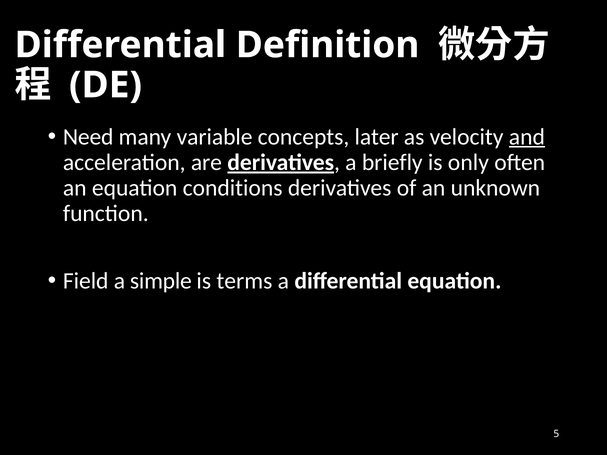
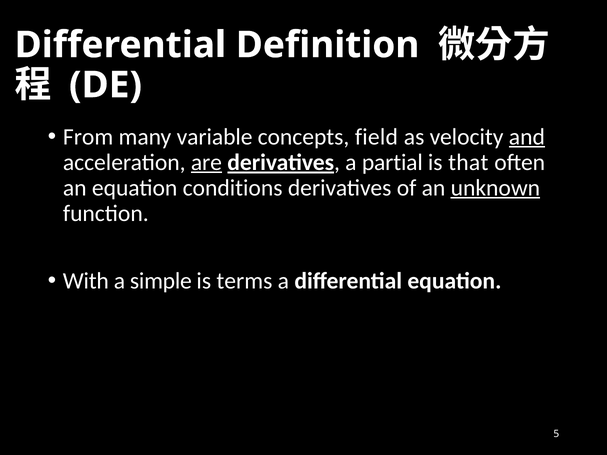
Need: Need -> From (88, 137)
later: later -> field (376, 137)
are underline: none -> present (206, 162)
briefly: briefly -> partial (392, 162)
only: only -> that (468, 162)
unknown underline: none -> present (495, 188)
Field: Field -> With (86, 281)
